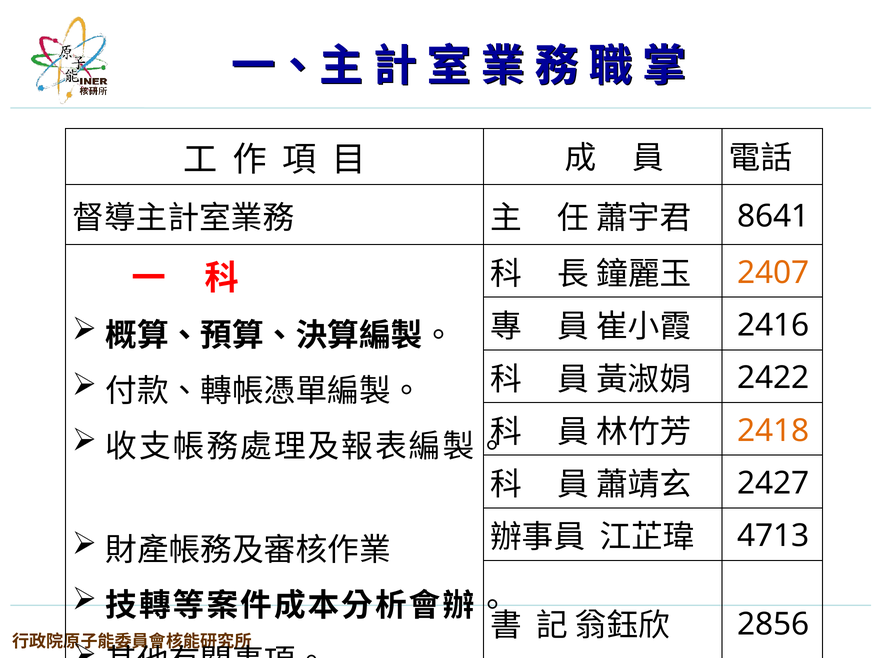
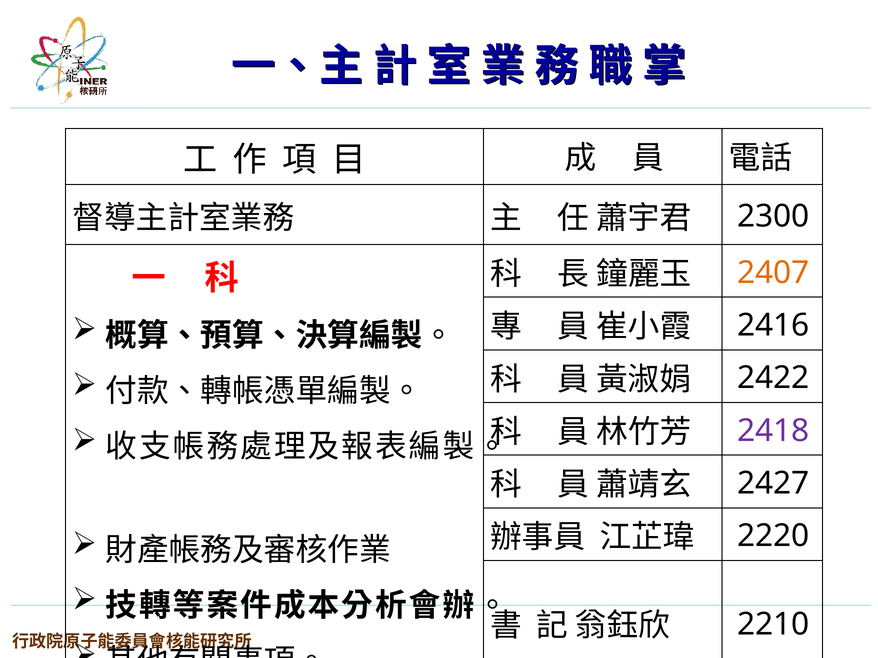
8641: 8641 -> 2300 (773, 217)
2418 colour: orange -> purple (773, 431)
4713: 4713 -> 2220 (773, 536)
2856: 2856 -> 2210 (773, 625)
